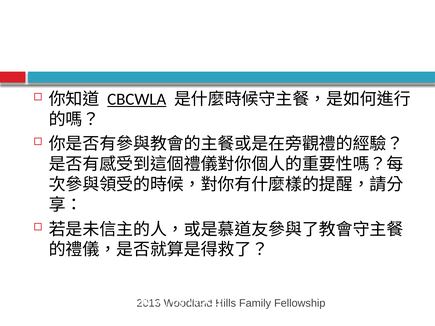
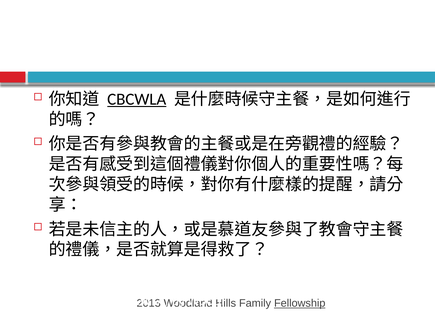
Fellowship underline: none -> present (300, 303)
